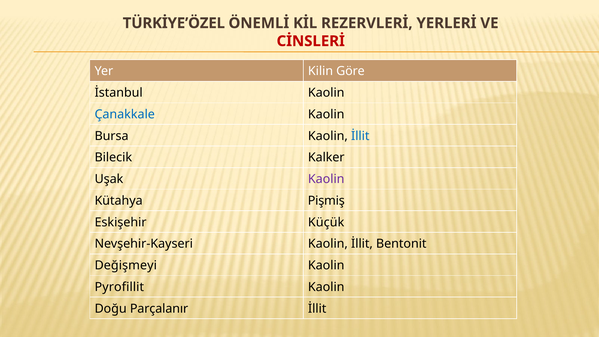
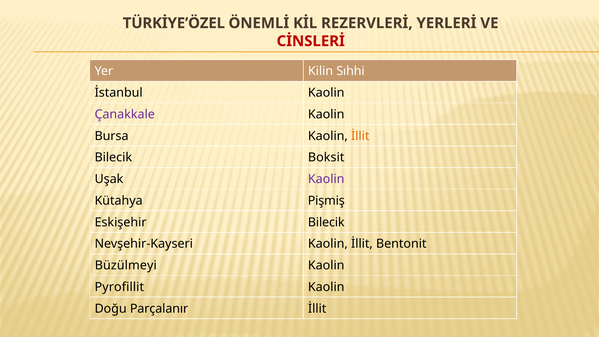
Göre: Göre -> Sıhhi (350, 71)
Çanakkale colour: blue -> purple (125, 114)
İllit colour: blue -> orange (360, 136)
Kalker: Kalker -> Boksit (326, 158)
Eskişehir Küçük: Küçük -> Bilecik (326, 222)
Değişmeyi: Değişmeyi -> Büzülmeyi (126, 265)
